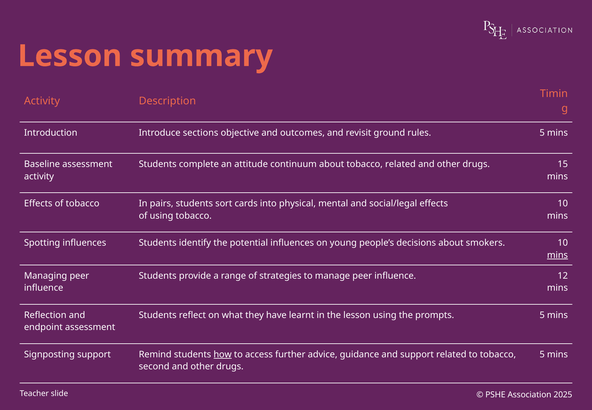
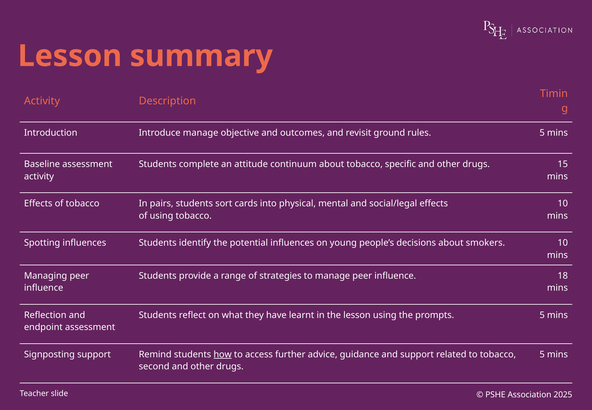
Introduce sections: sections -> manage (201, 133)
tobacco related: related -> specific (400, 164)
mins underline: present -> none (557, 255)
12: 12 -> 18 (563, 276)
